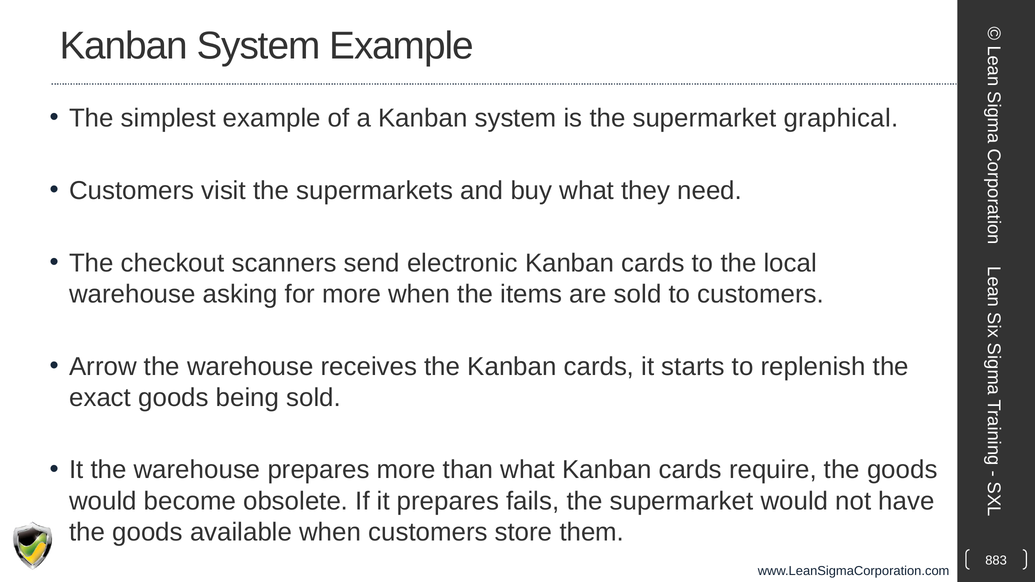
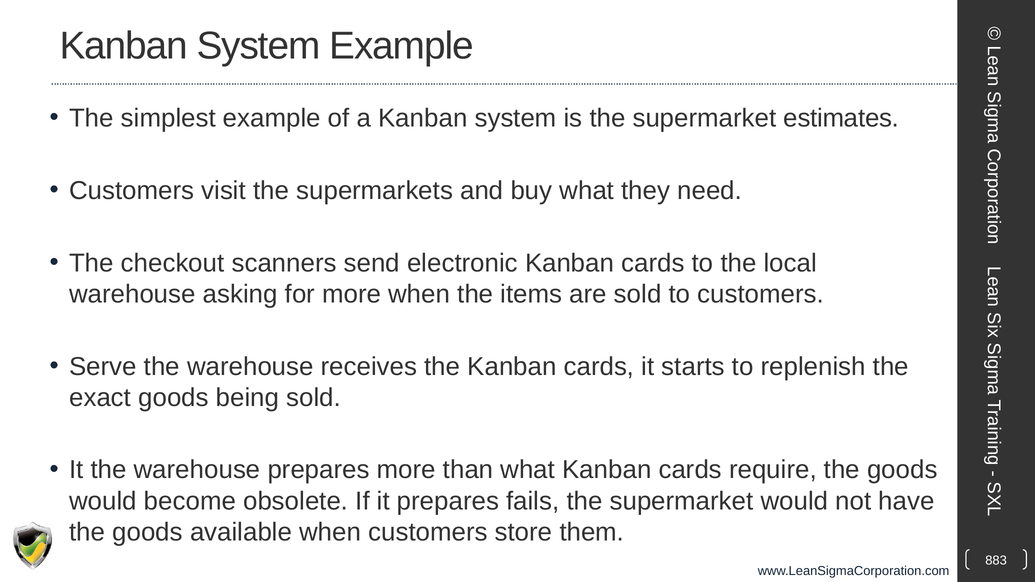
graphical: graphical -> estimates (841, 118)
Arrow: Arrow -> Serve (103, 367)
